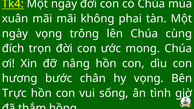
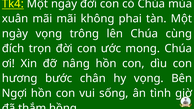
Trực: Trực -> Ngợi (14, 93)
